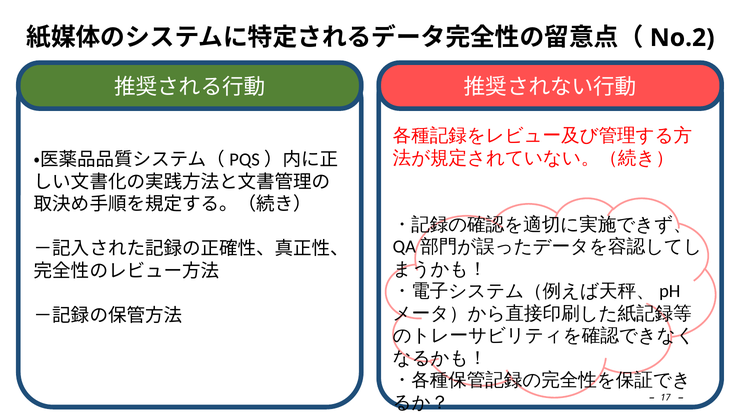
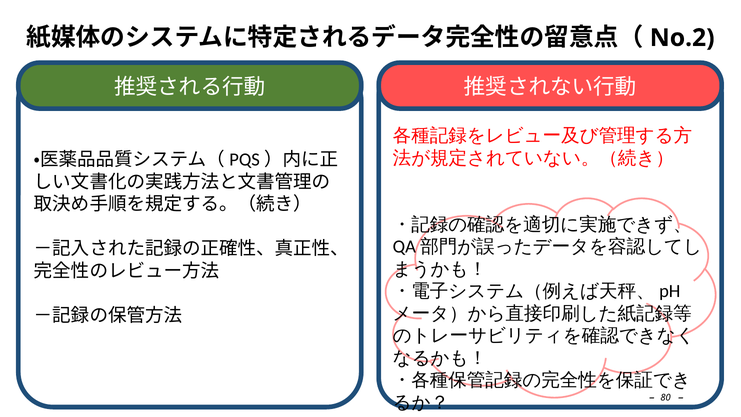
17: 17 -> 80 (666, 397)
